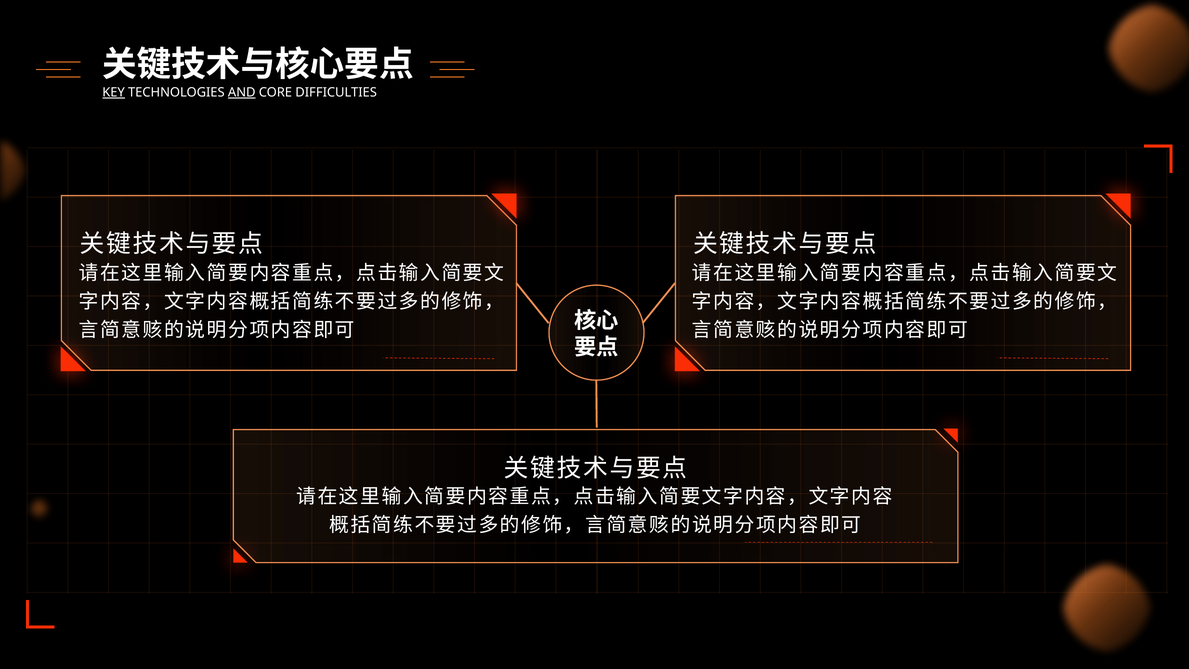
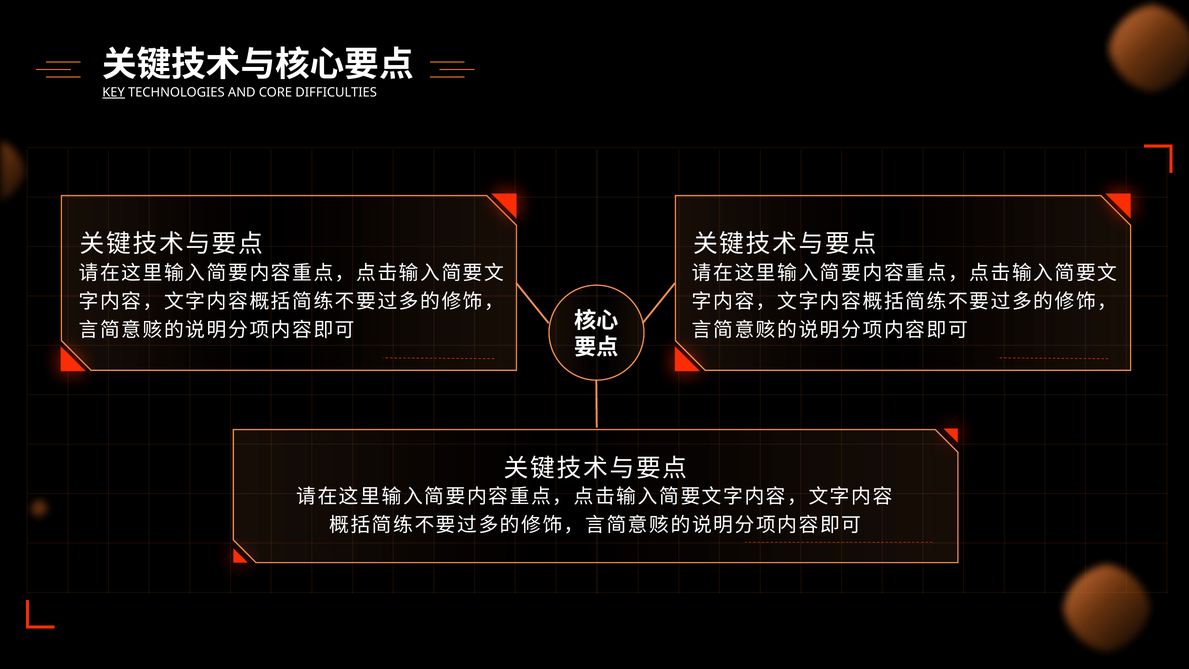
AND underline: present -> none (242, 92)
